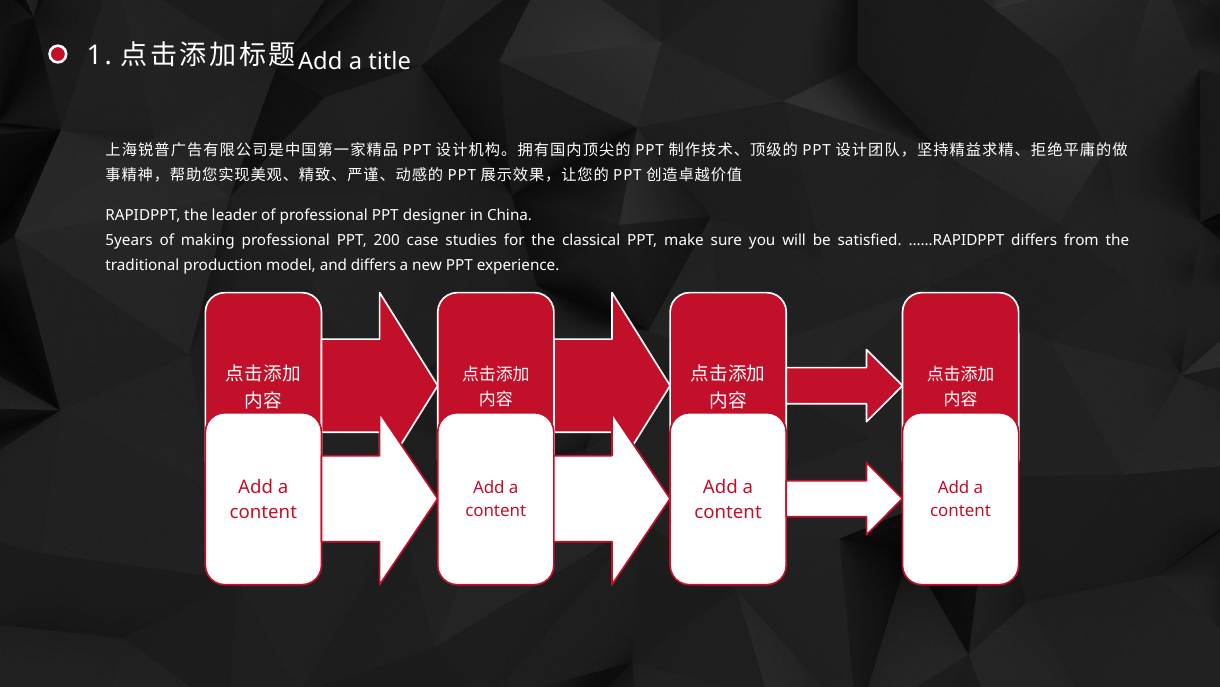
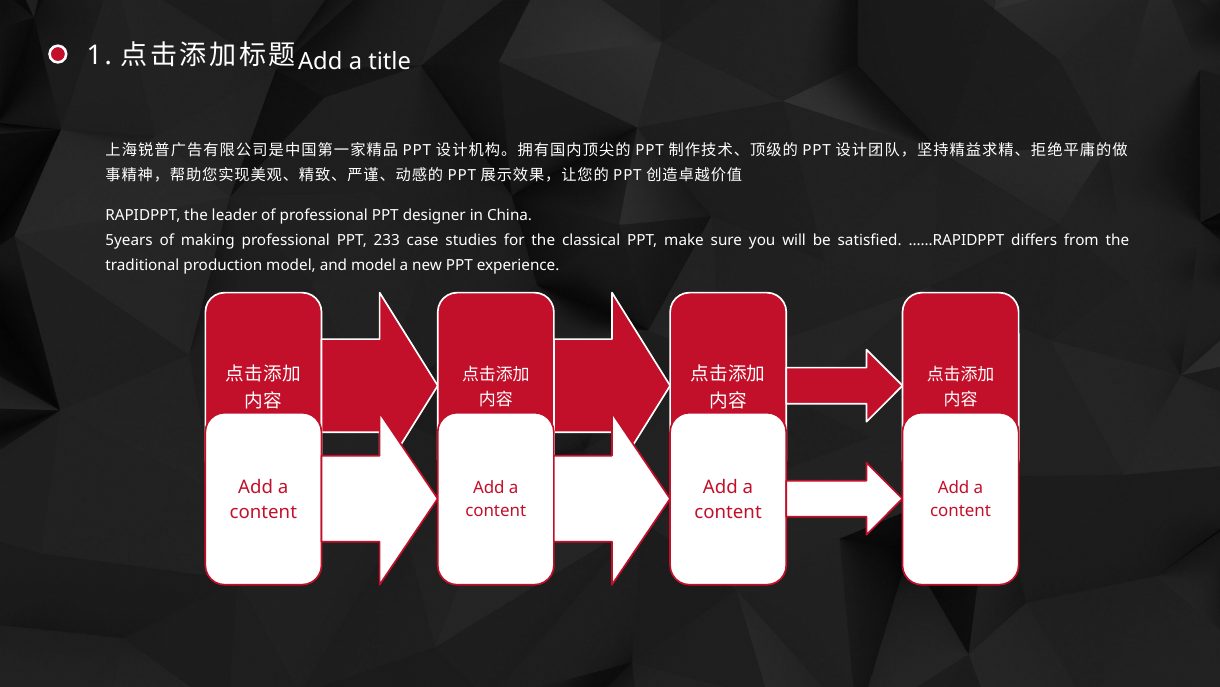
200: 200 -> 233 (387, 240)
and differs: differs -> model (374, 266)
